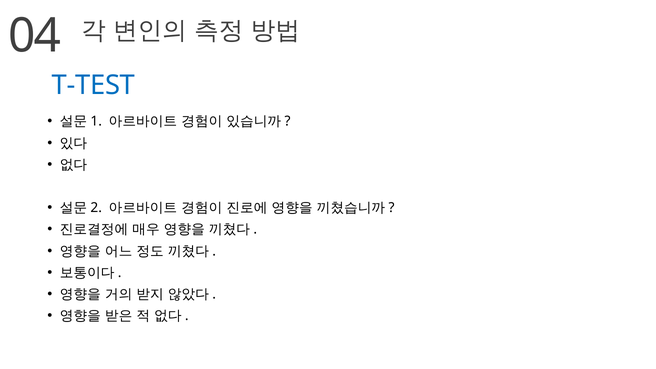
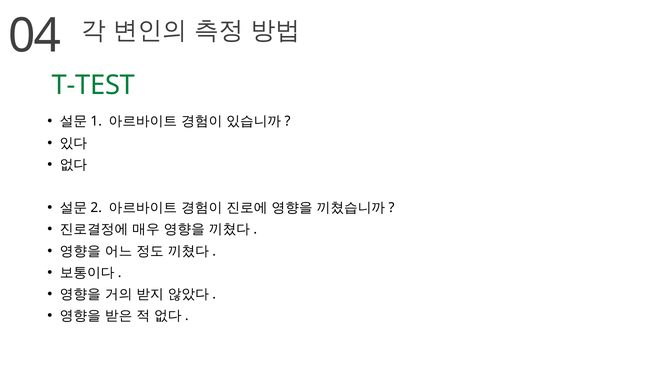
T-TEST colour: blue -> green (93, 85)
